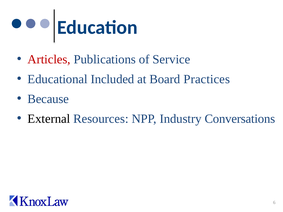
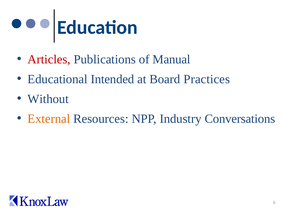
Service: Service -> Manual (171, 59)
Included: Included -> Intended (112, 79)
Because: Because -> Without (48, 99)
External colour: black -> orange (49, 119)
